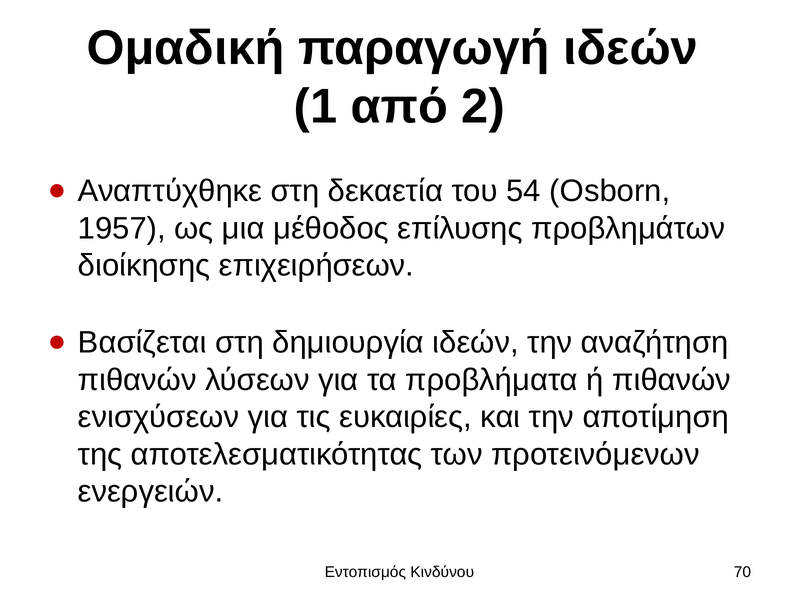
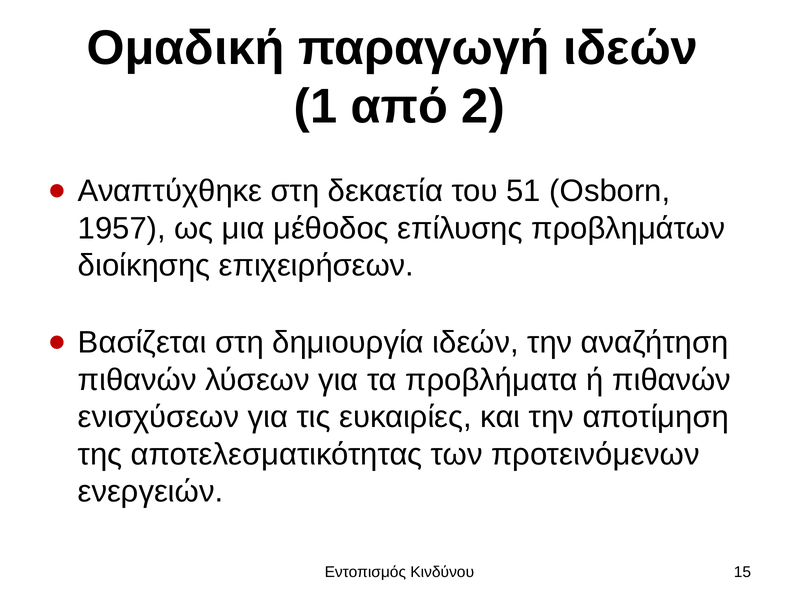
54: 54 -> 51 (523, 191)
70: 70 -> 15 (742, 572)
